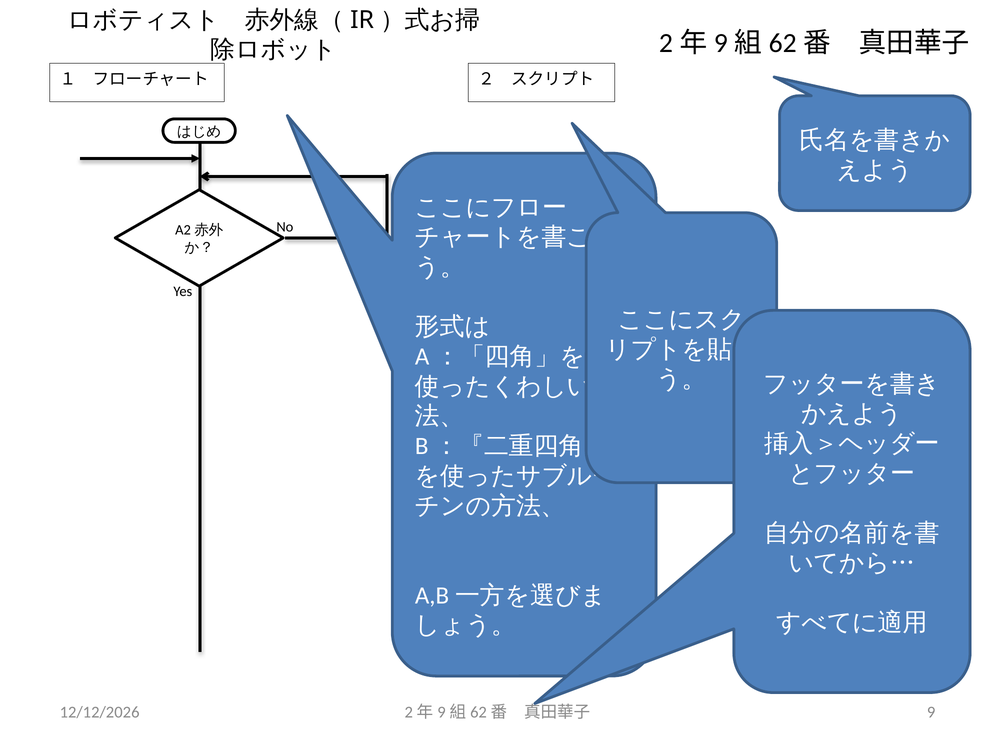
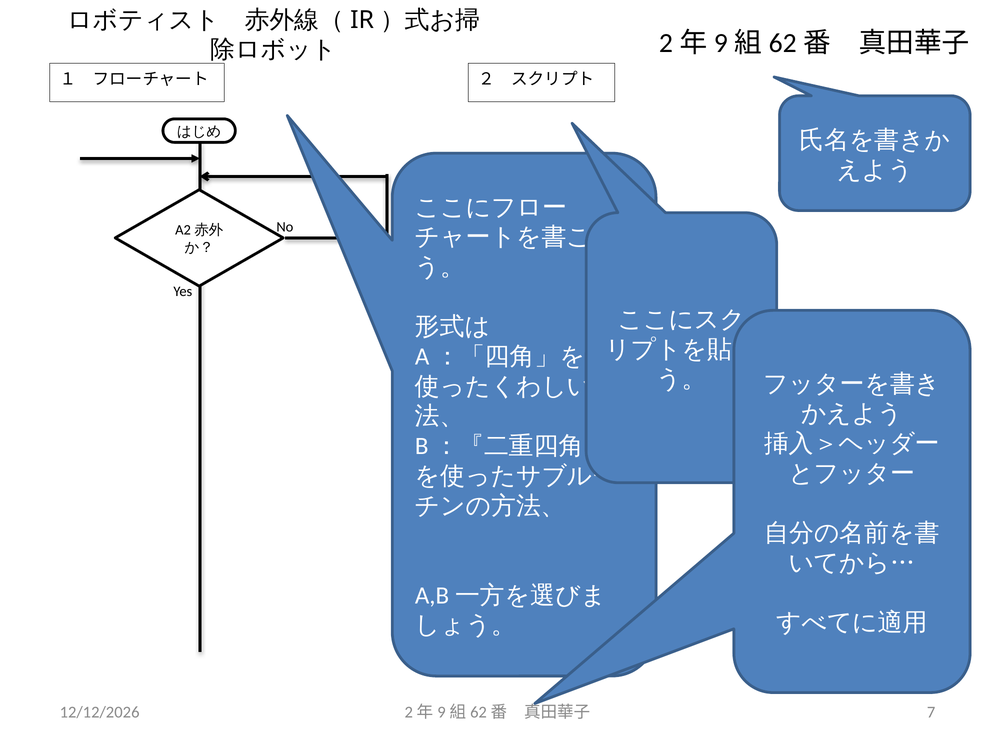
9: 9 -> 7 (931, 712)
